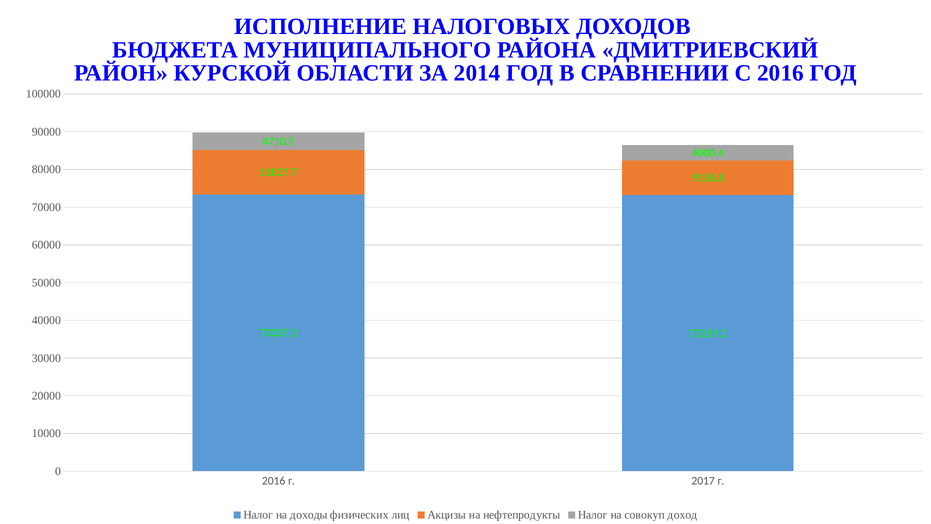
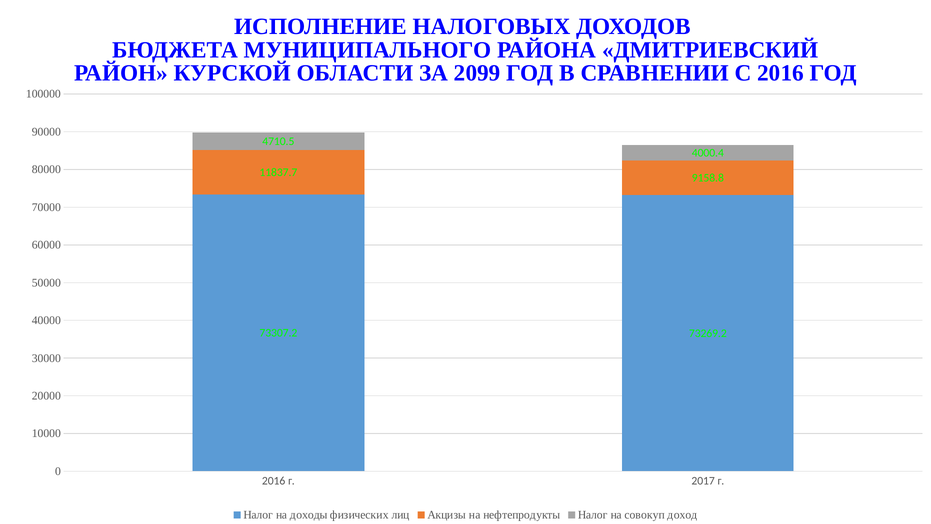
2014: 2014 -> 2099 (477, 73)
